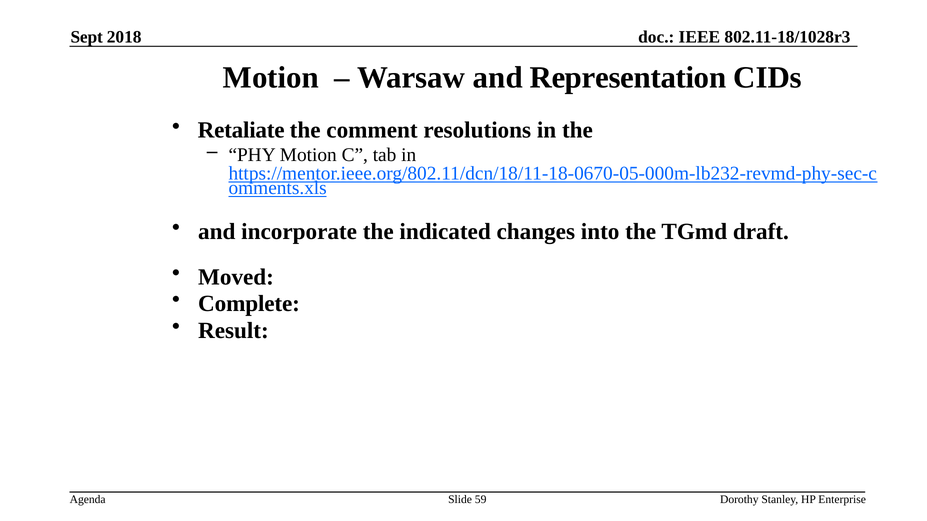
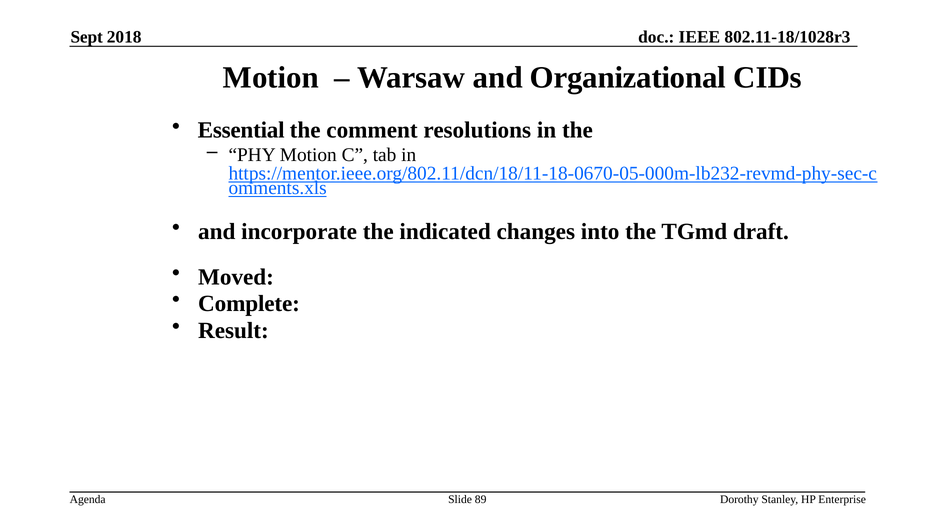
Representation: Representation -> Organizational (628, 77)
Retaliate: Retaliate -> Essential (241, 130)
59: 59 -> 89 (481, 500)
